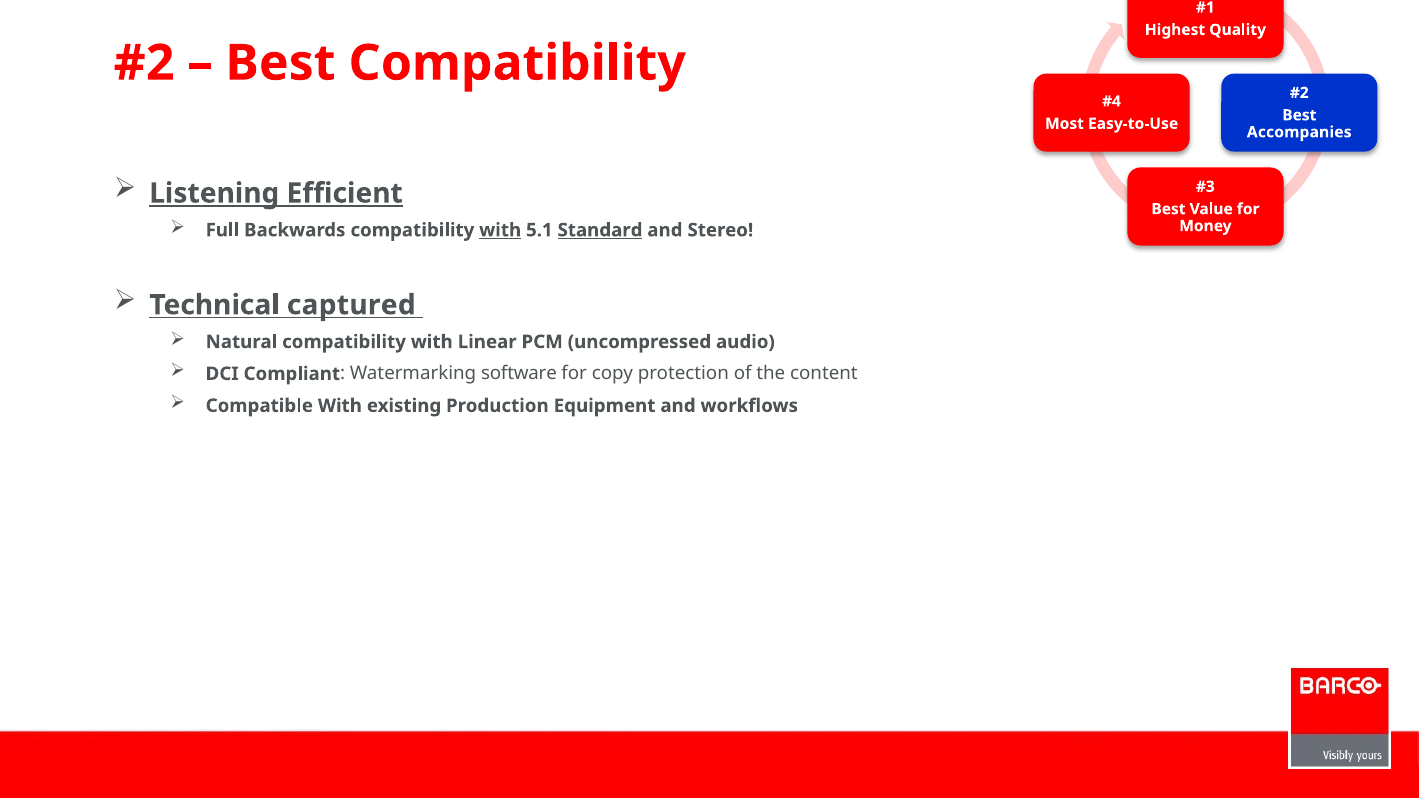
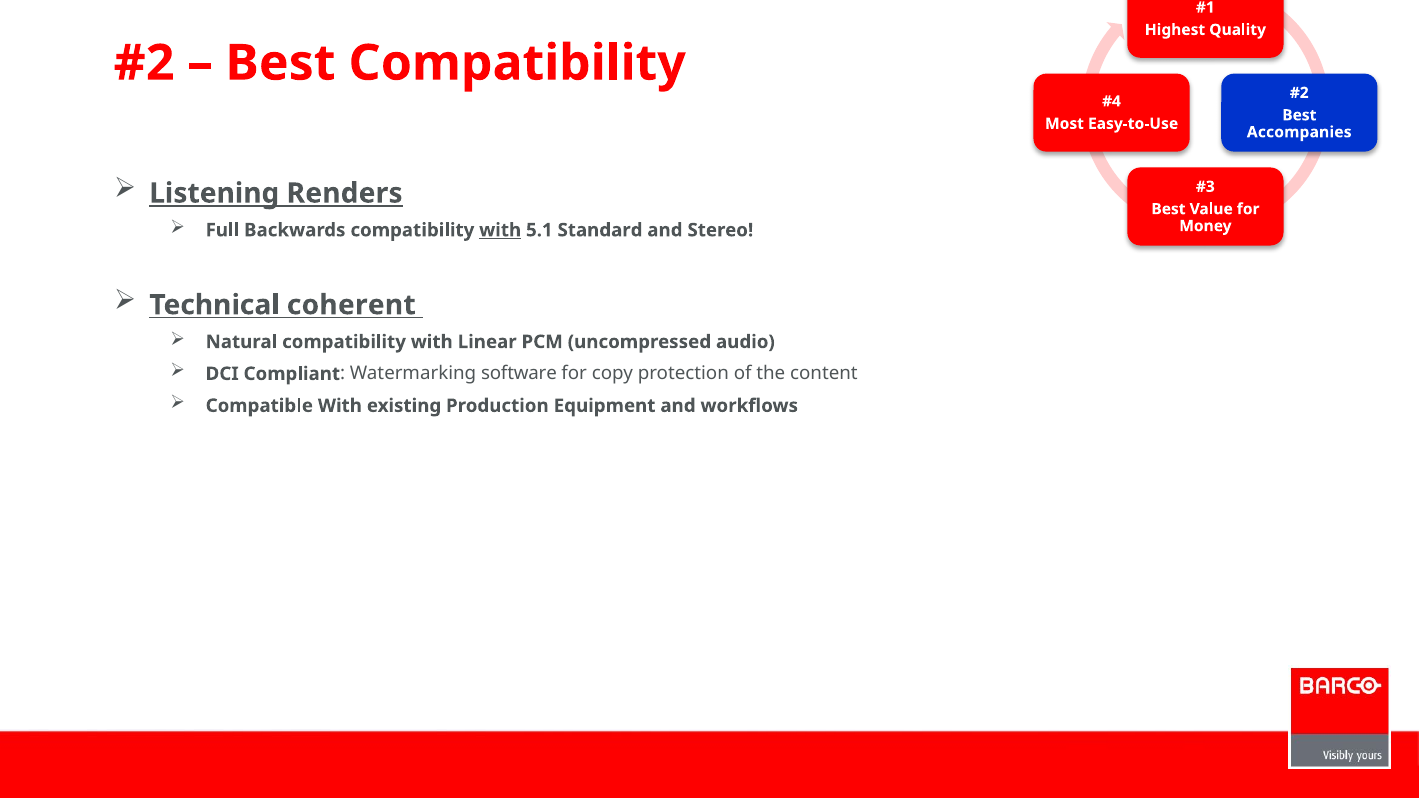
Efficient: Efficient -> Renders (345, 193)
Standard underline: present -> none (600, 230)
captured: captured -> coherent (351, 305)
